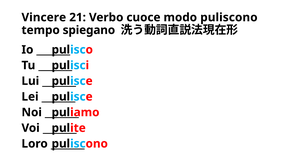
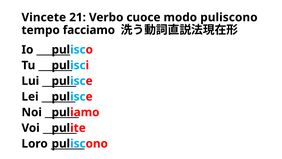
Vincere: Vincere -> Vincete (44, 17)
spiegano: spiegano -> facciamo (89, 30)
